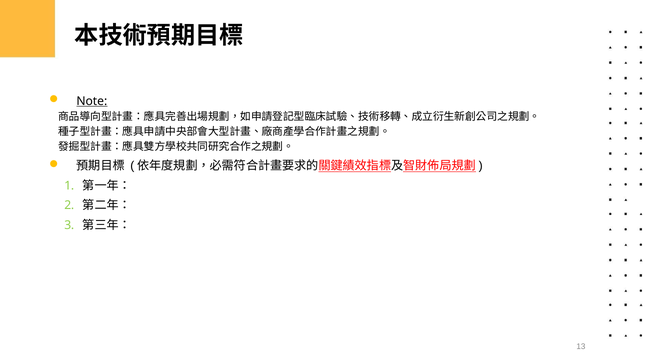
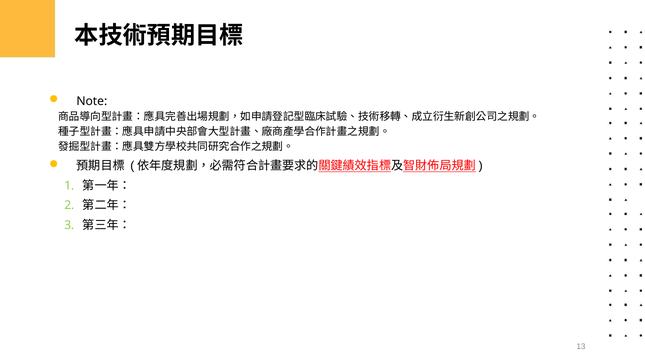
Note underline: present -> none (92, 101)
